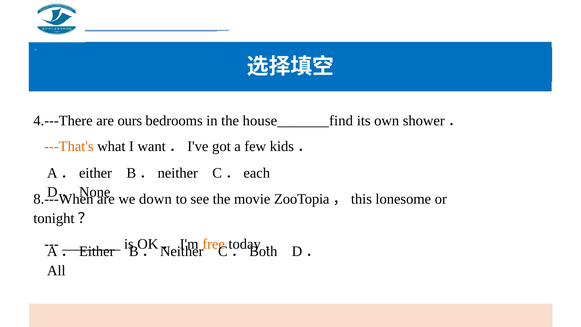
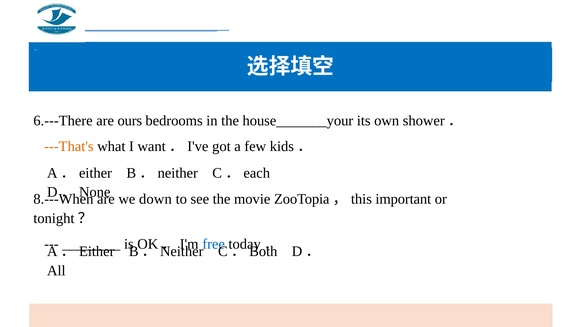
4.---There: 4.---There -> 6.---There (63, 121)
house_______find: house_______find -> house_______your (298, 121)
lonesome: lonesome -> important (403, 199)
free colour: orange -> blue (214, 244)
